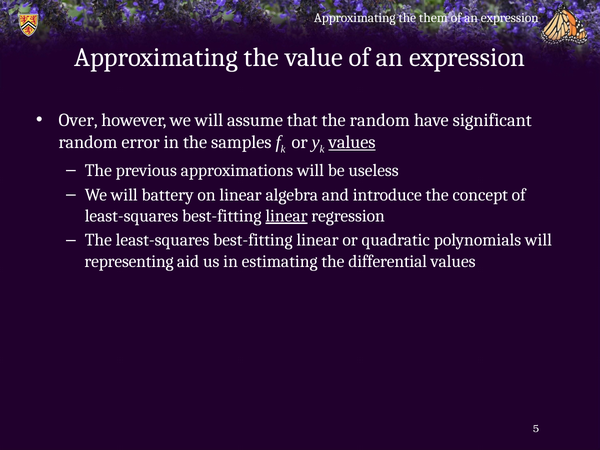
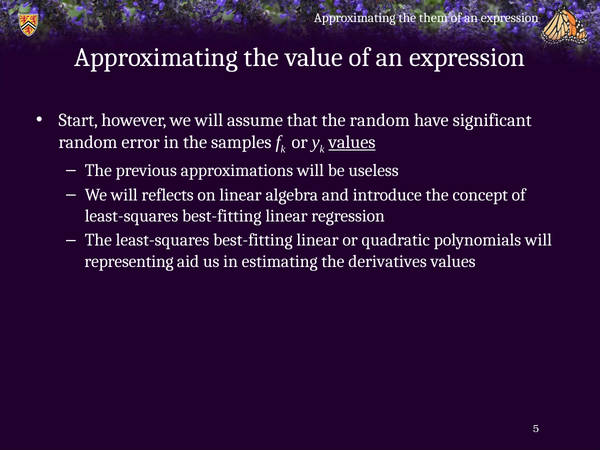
Over: Over -> Start (78, 120)
battery: battery -> reflects (168, 195)
linear underline: present -> none (286, 216)
differential: differential -> derivatives (388, 261)
